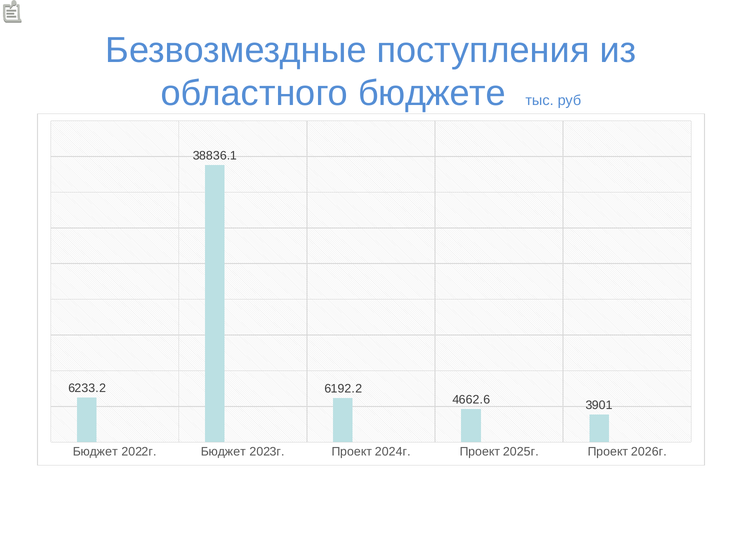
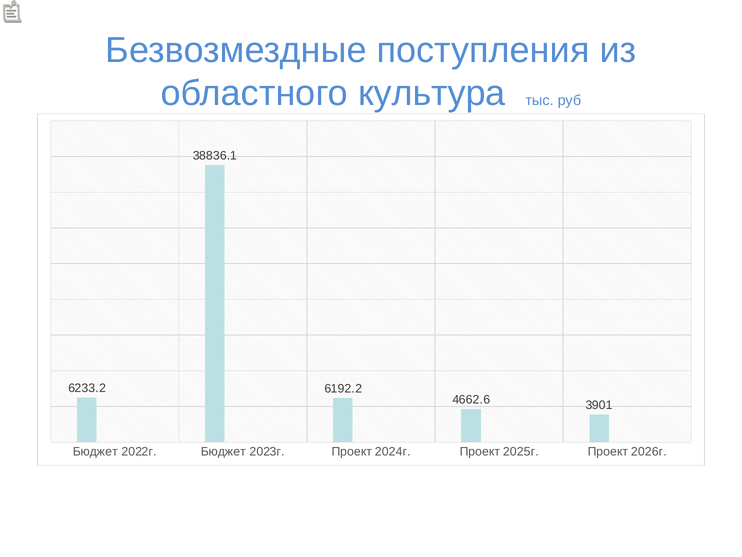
бюджете: бюджете -> культура (432, 93)
